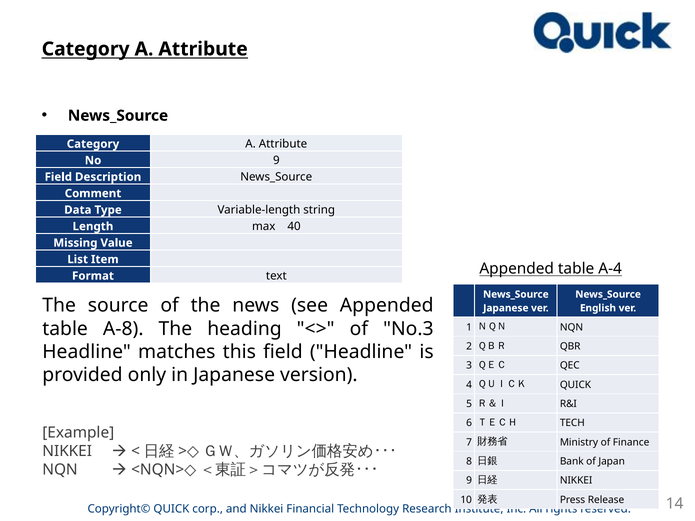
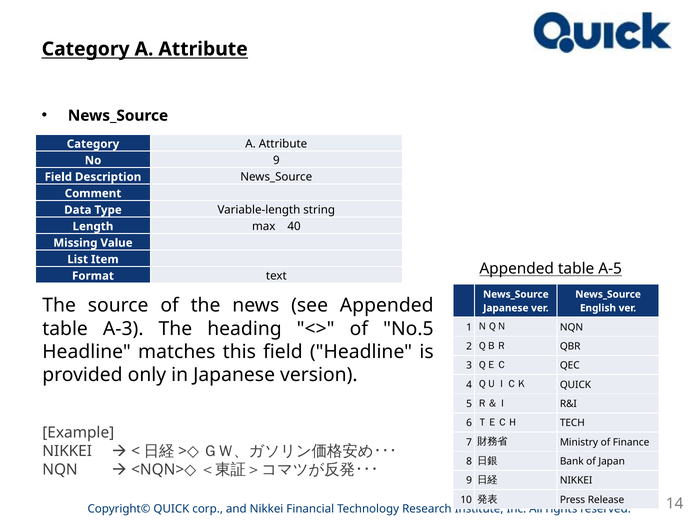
A-4: A-4 -> A-5 (610, 269)
A-8: A-8 -> A-3 (123, 329)
No.3: No.3 -> No.5 (408, 329)
